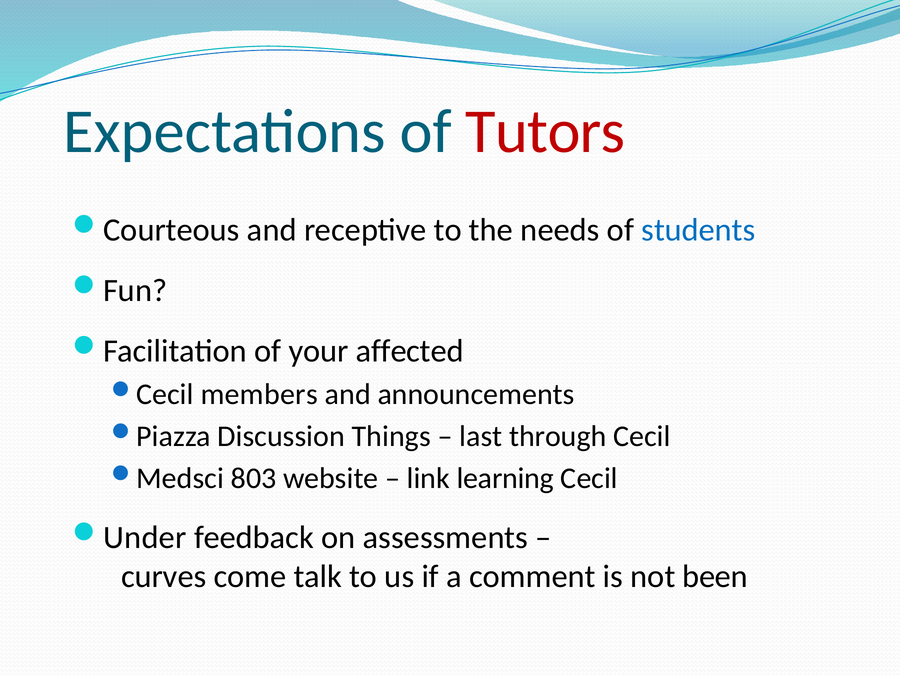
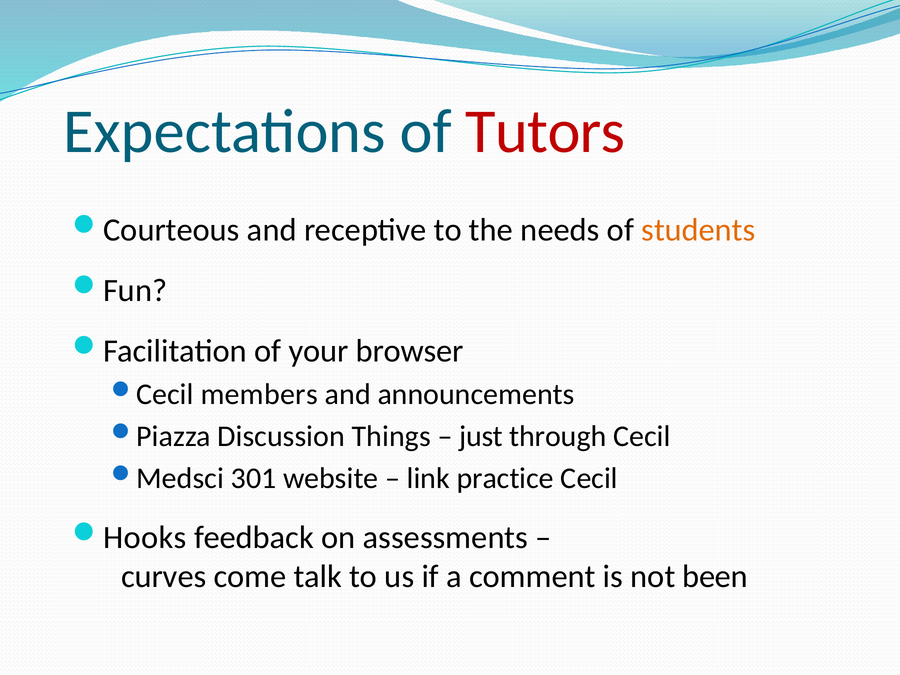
students colour: blue -> orange (698, 230)
affected: affected -> browser (410, 351)
last: last -> just (481, 436)
803: 803 -> 301 (254, 478)
learning: learning -> practice (505, 478)
Under: Under -> Hooks (145, 537)
